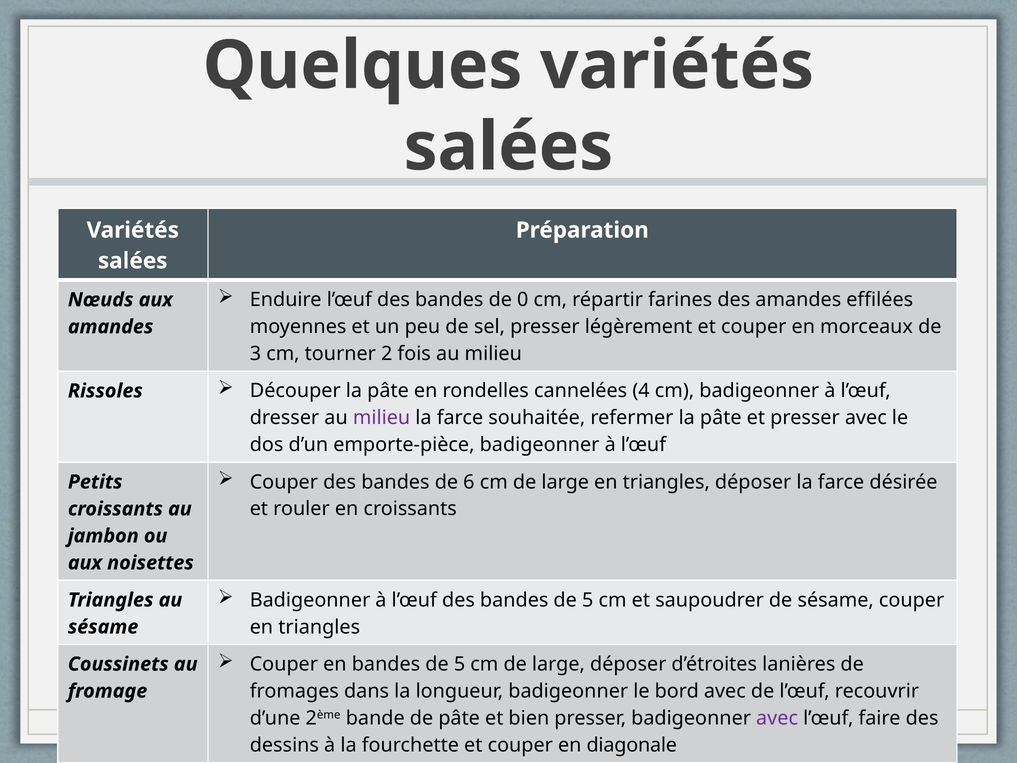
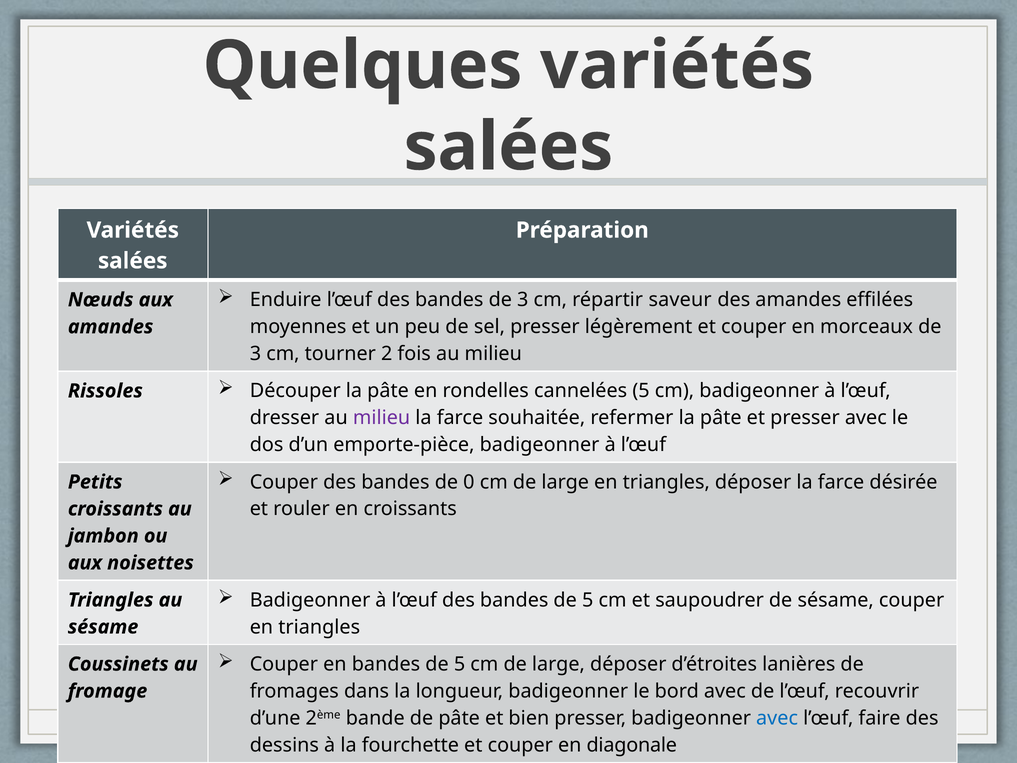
bandes de 0: 0 -> 3 (523, 300)
farines: farines -> saveur (680, 300)
cannelées 4: 4 -> 5 (641, 391)
6: 6 -> 0 (469, 482)
avec colour: purple -> blue (777, 718)
